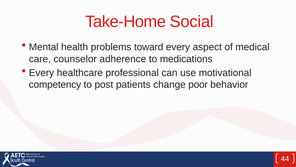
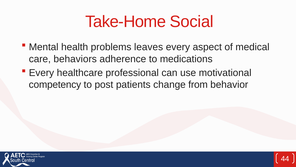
toward: toward -> leaves (149, 47)
counselor: counselor -> behaviors (75, 59)
poor: poor -> from (198, 84)
